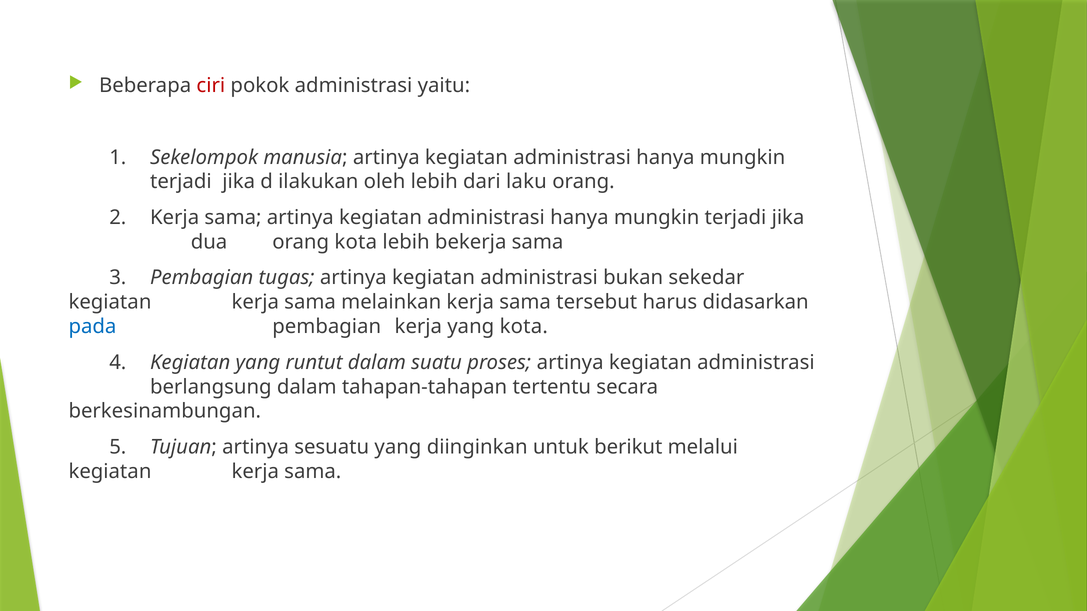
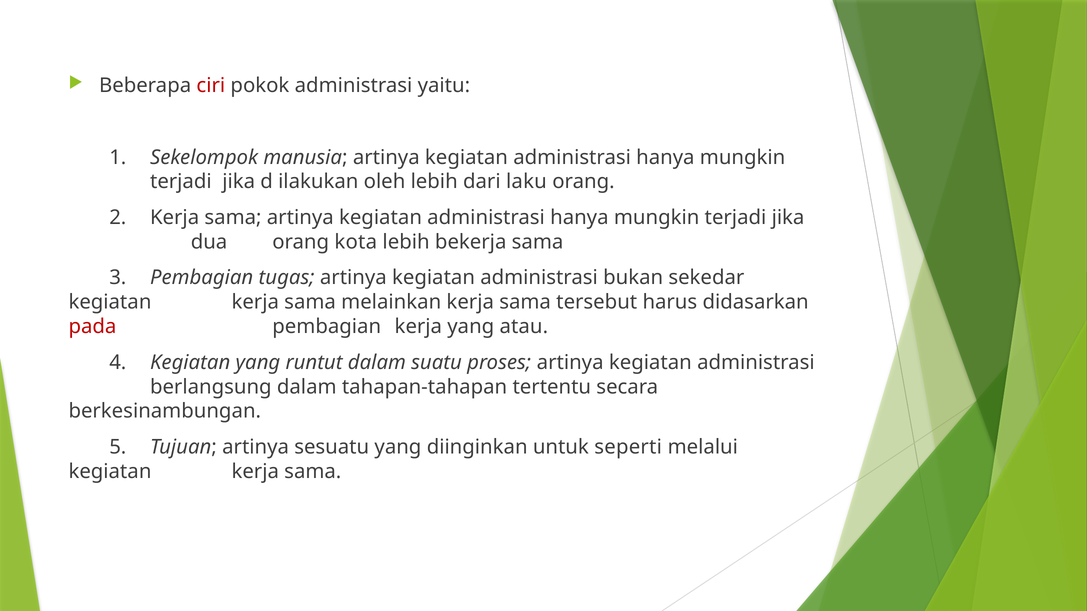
pada colour: blue -> red (92, 327)
yang kota: kota -> atau (524, 327)
berikut: berikut -> seperti (628, 447)
